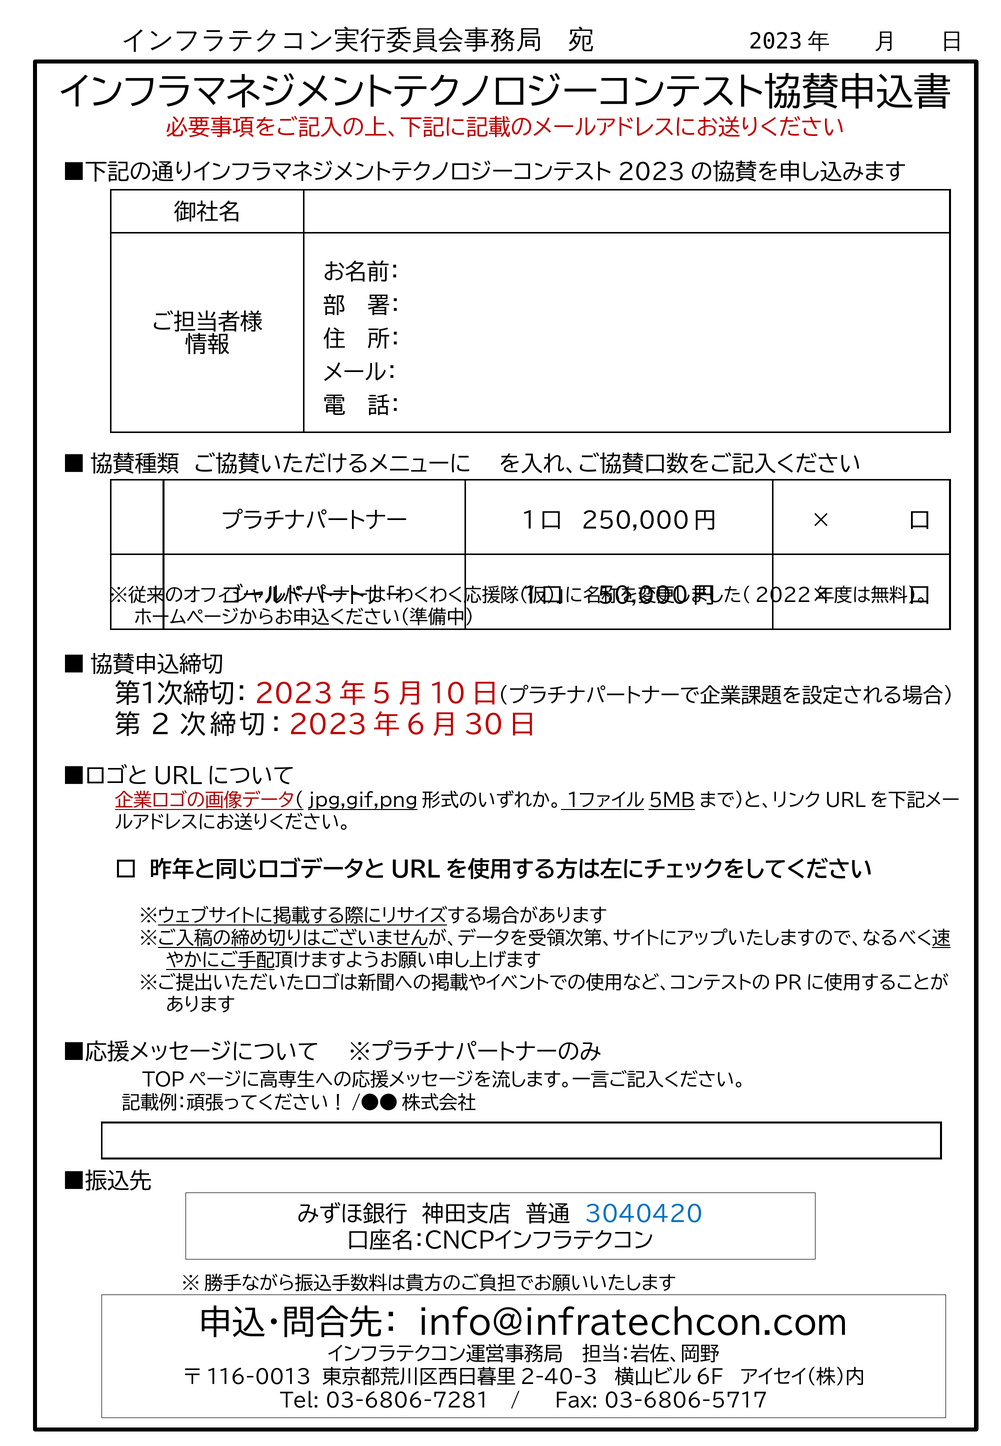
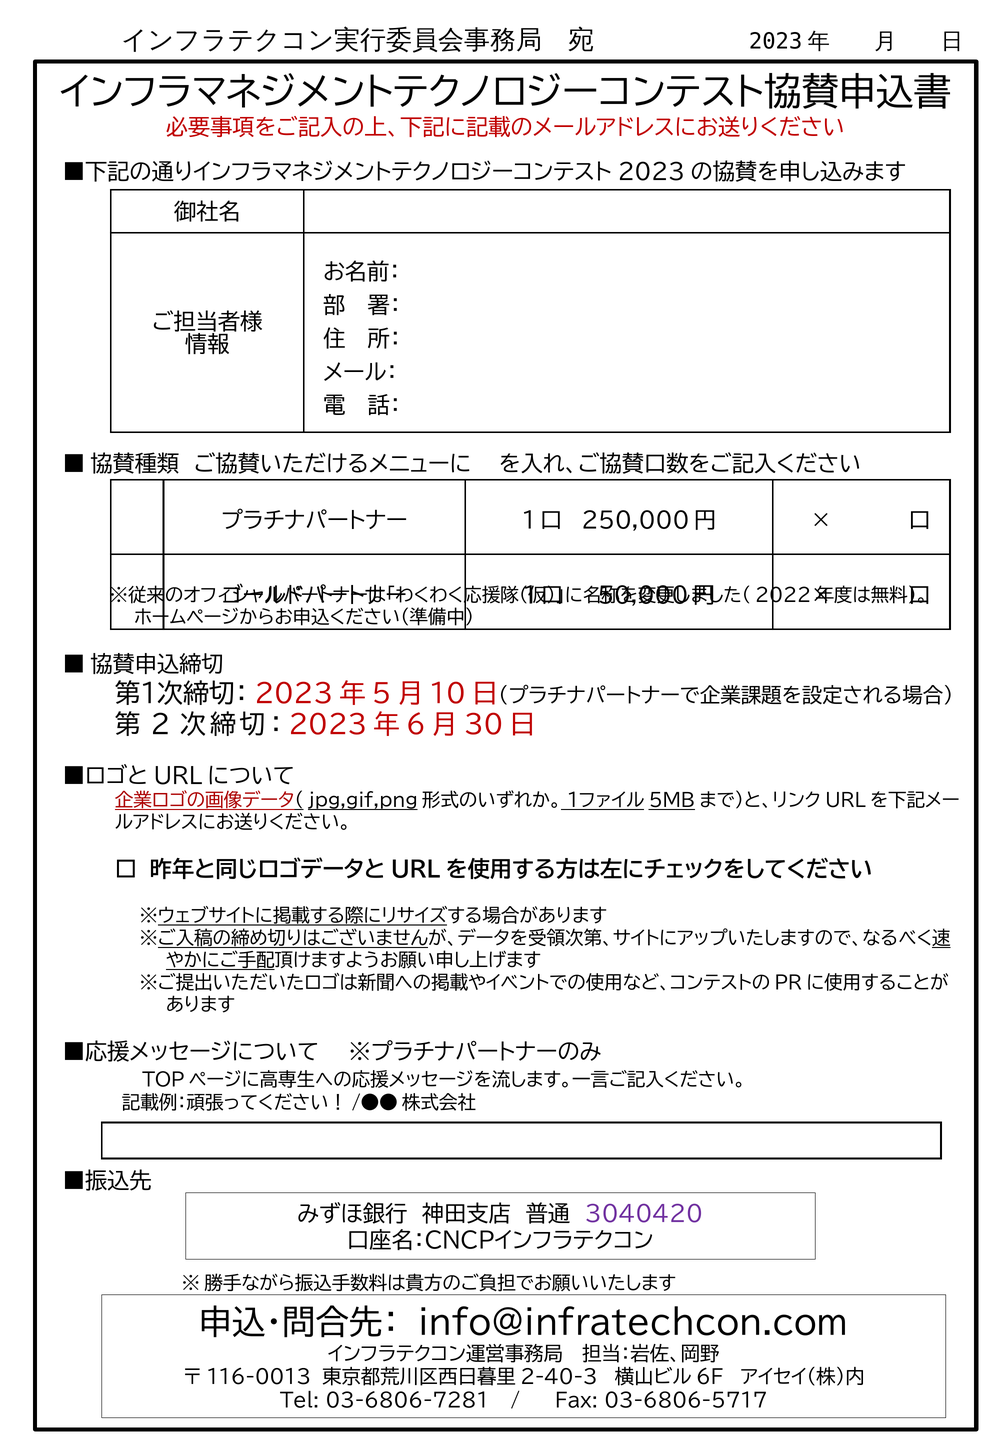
３０４０４２０ colour: blue -> purple (644, 1214)
